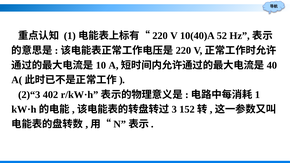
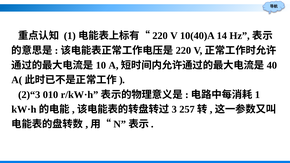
52: 52 -> 14 (222, 36)
402: 402 -> 010 (50, 95)
152: 152 -> 257 (187, 109)
